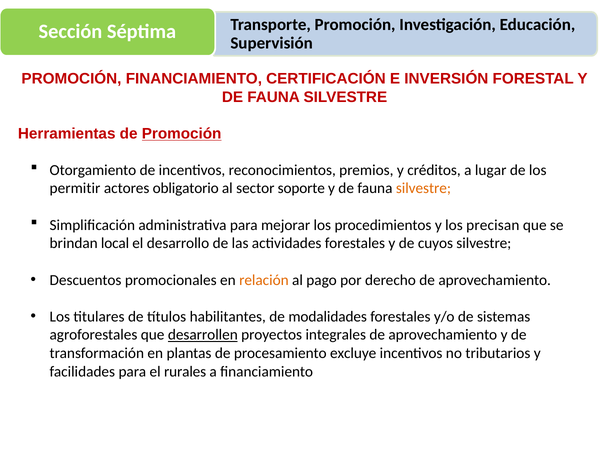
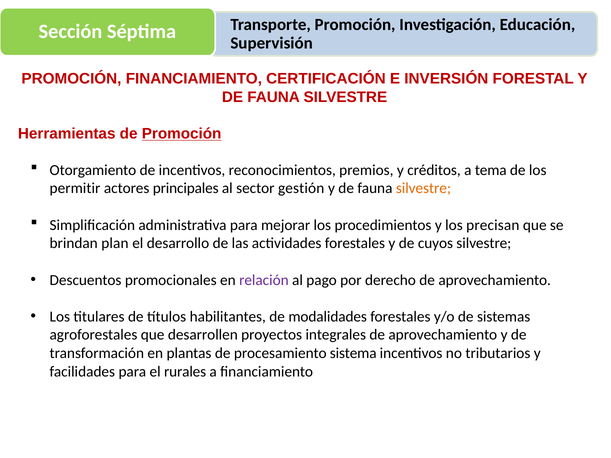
lugar: lugar -> tema (491, 170)
obligatorio: obligatorio -> principales (186, 188)
soporte: soporte -> gestión (301, 188)
local: local -> plan (115, 243)
relación colour: orange -> purple (264, 280)
desarrollen underline: present -> none (203, 335)
excluye: excluye -> sistema (353, 353)
